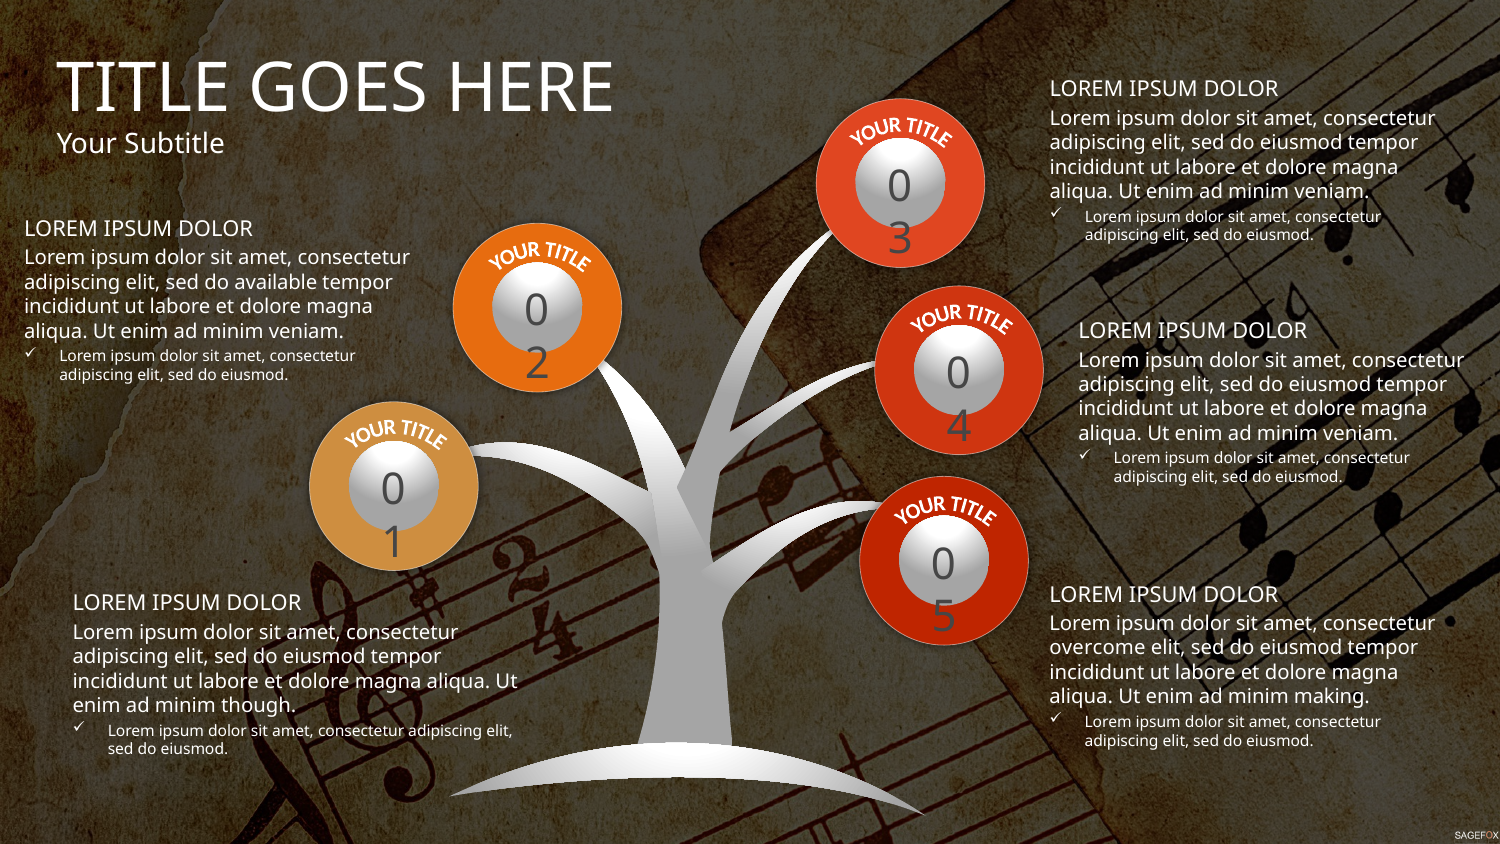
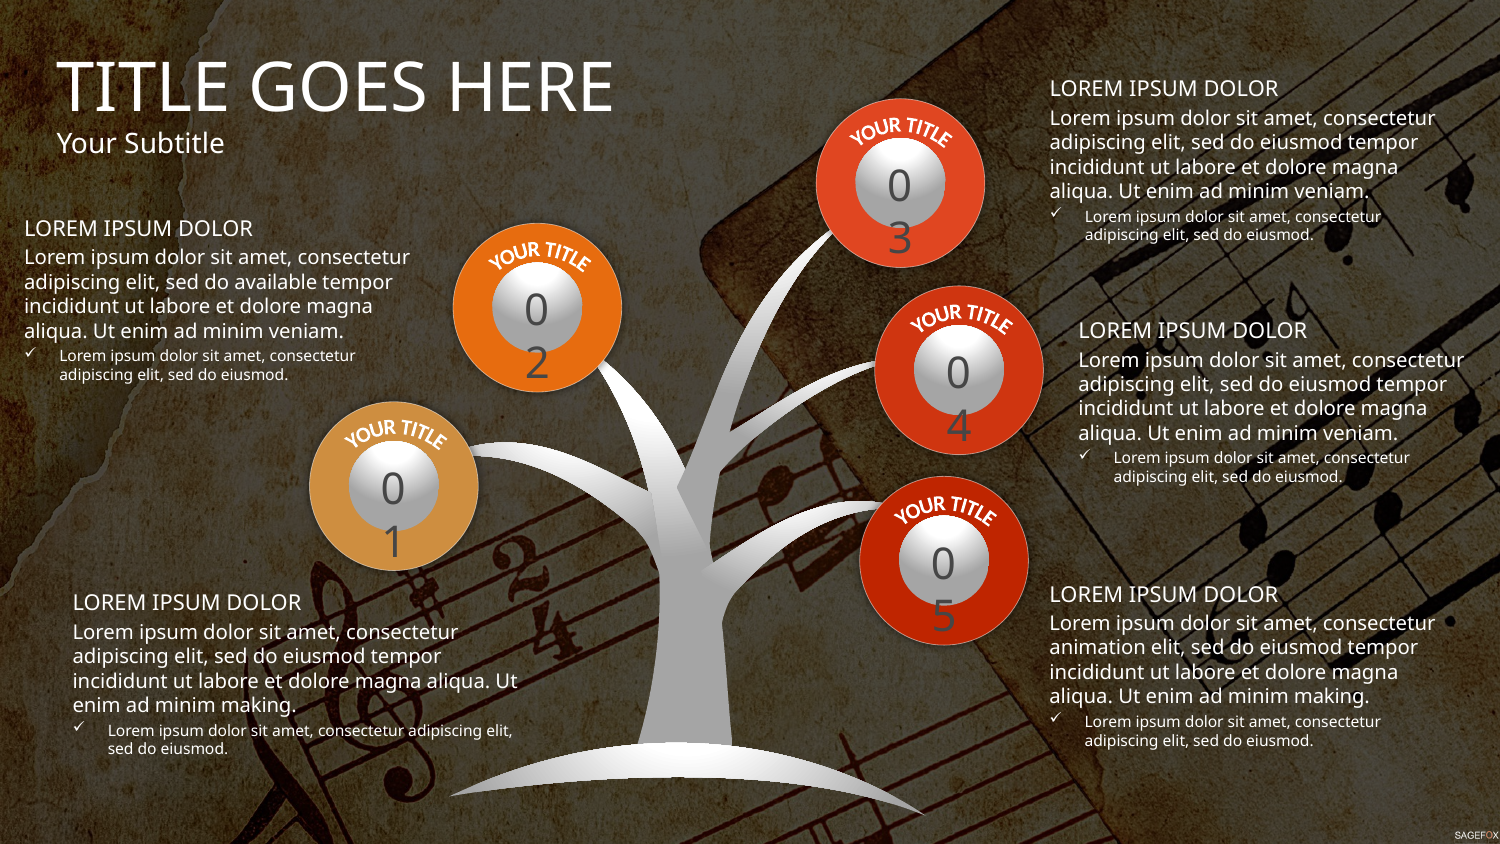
overcome: overcome -> animation (1098, 648)
though: though -> making (259, 706)
